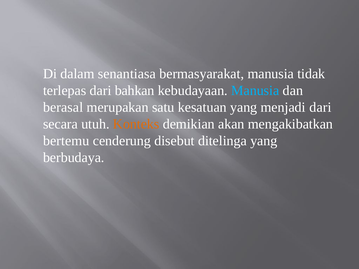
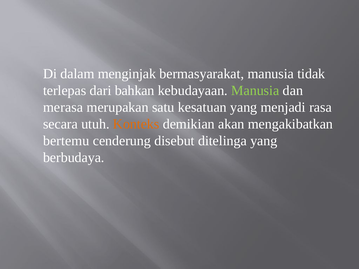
senantiasa: senantiasa -> menginjak (127, 74)
Manusia colour: light blue -> light green (255, 91)
berasal: berasal -> merasa (63, 107)
menjadi dari: dari -> rasa (321, 107)
